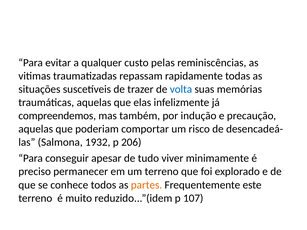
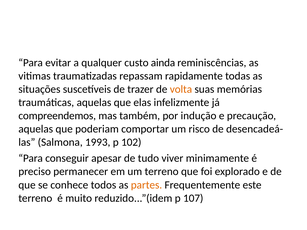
pelas: pelas -> ainda (163, 63)
volta colour: blue -> orange (181, 89)
1932: 1932 -> 1993 (98, 142)
206: 206 -> 102 (131, 142)
